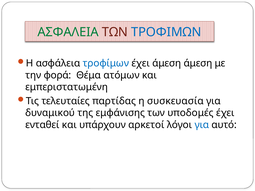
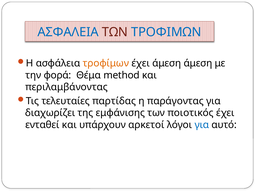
ΑΣΦΑΛΕΙΑ colour: green -> blue (68, 32)
τροφίμων colour: blue -> orange (106, 63)
ατόμων: ατόμων -> method (122, 75)
εμπεριστατωμένη: εμπεριστατωμένη -> περιλαμβάνοντας (67, 87)
συσκευασία: συσκευασία -> παράγοντας (175, 101)
δυναμικού: δυναμικού -> διαχωρίζει (50, 113)
υποδομές: υποδομές -> ποιοτικός (191, 113)
